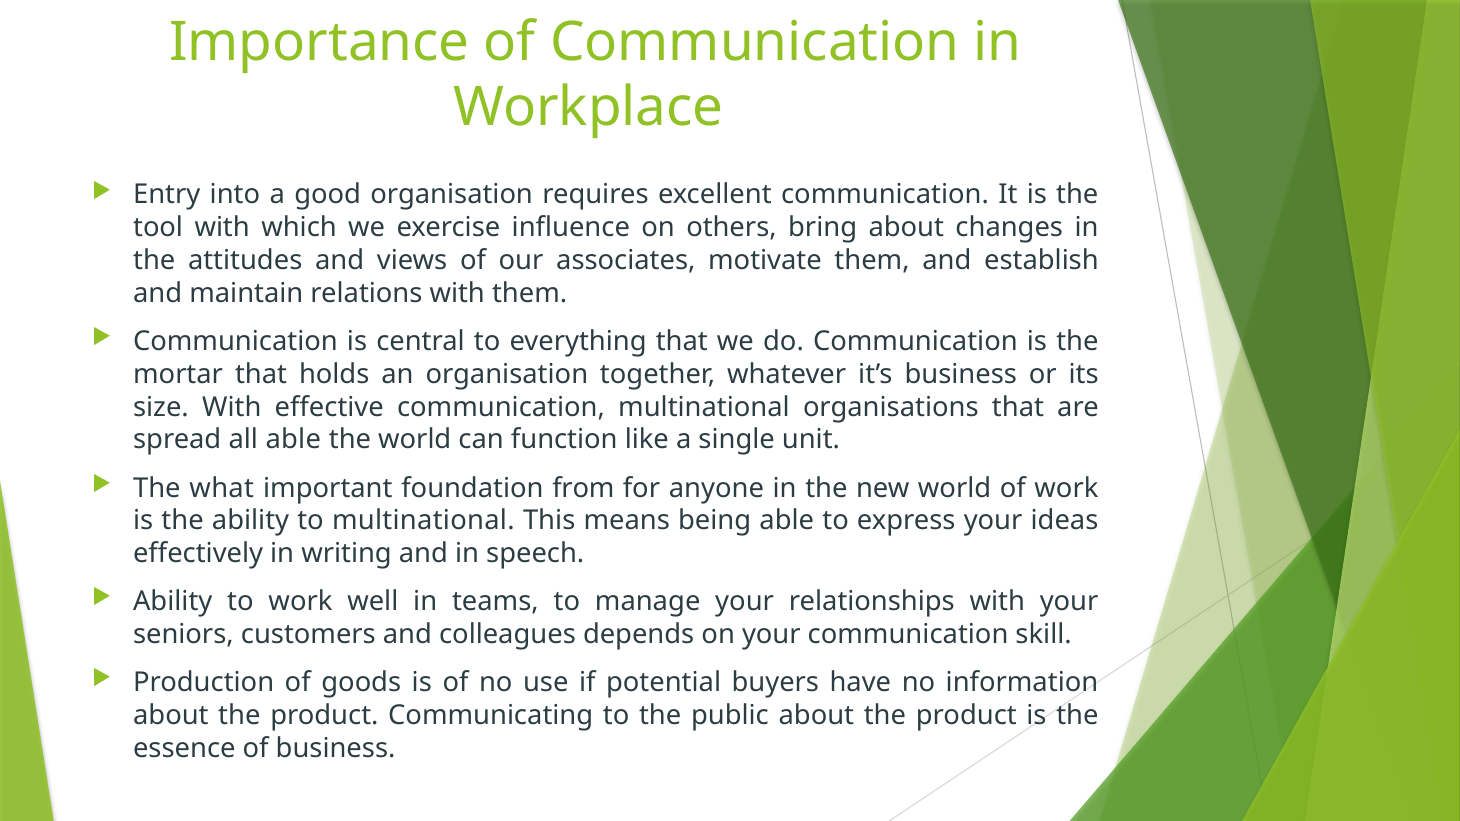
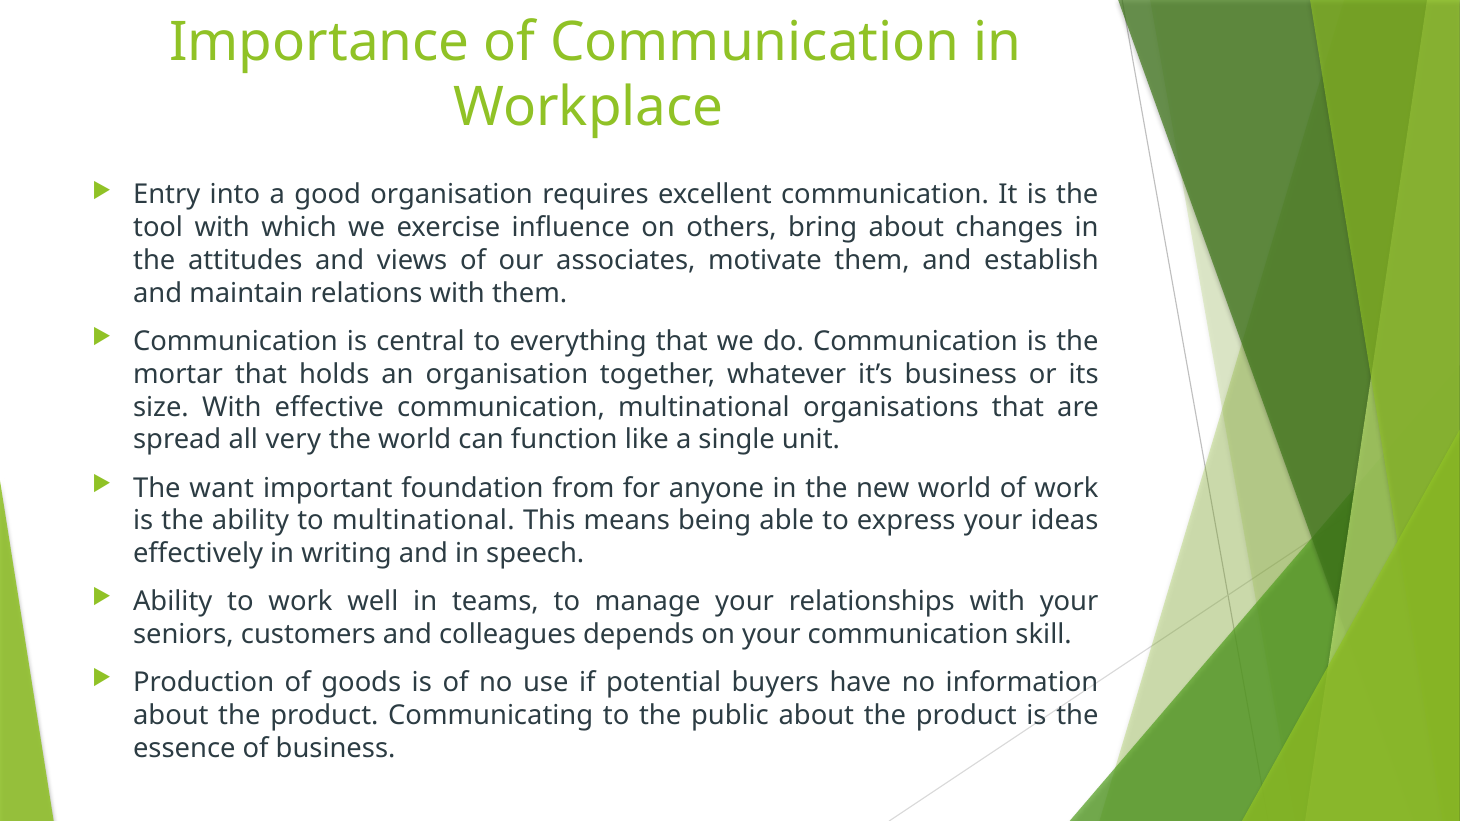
all able: able -> very (293, 440)
what: what -> want (222, 488)
